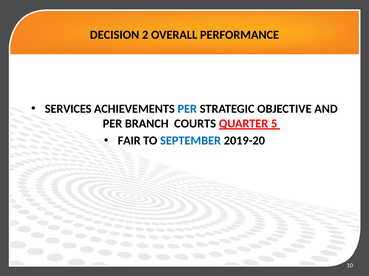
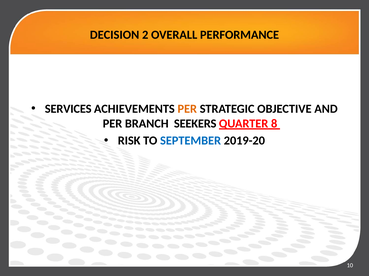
PER colour: blue -> orange (187, 109)
COURTS: COURTS -> SEEKERS (195, 124)
5: 5 -> 8 (274, 124)
FAIR: FAIR -> RISK (129, 141)
